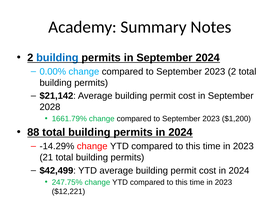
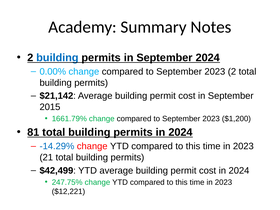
2028: 2028 -> 2015 (50, 107)
88: 88 -> 81 (33, 132)
-14.29% colour: black -> blue (57, 146)
